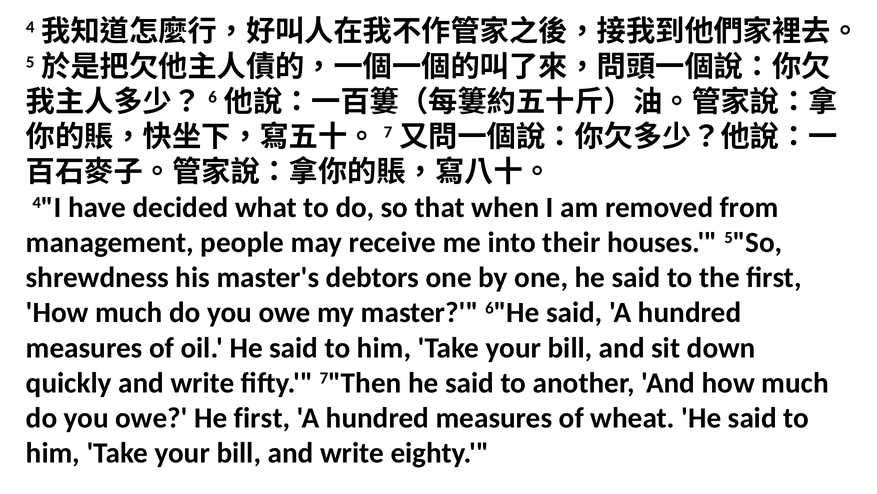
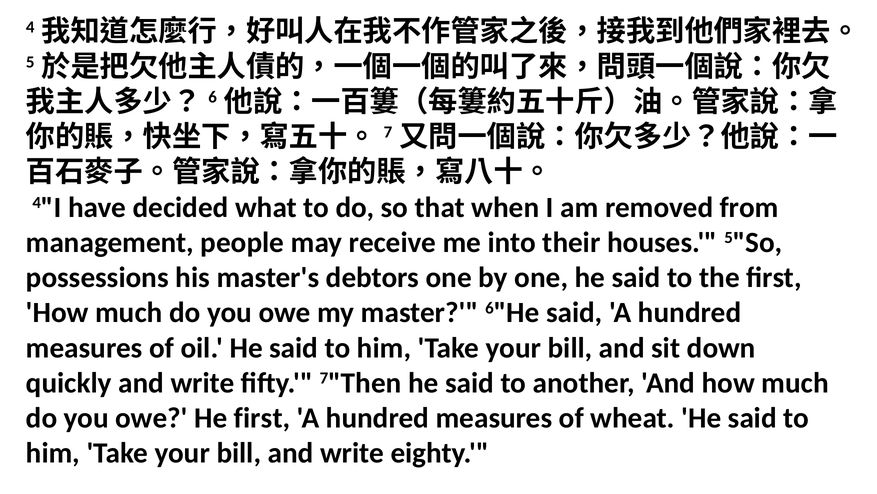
shrewdness: shrewdness -> possessions (97, 277)
